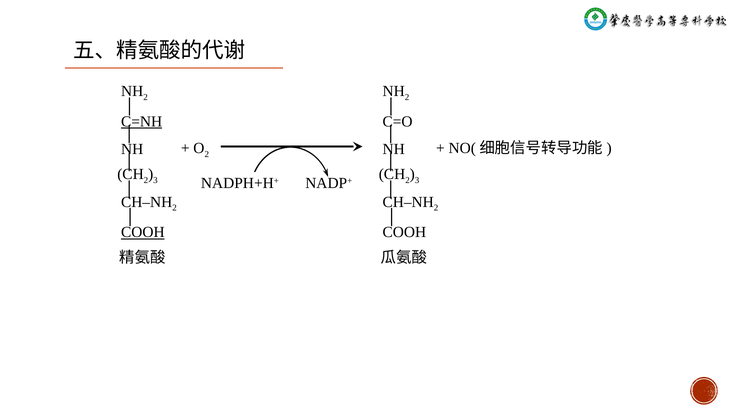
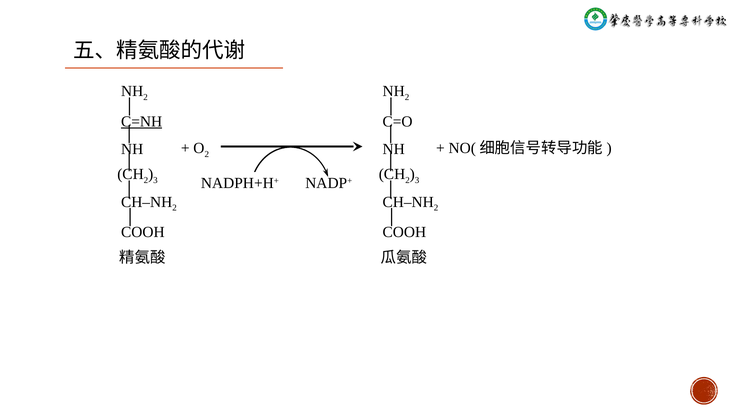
COOH underline: present -> none (143, 232)
